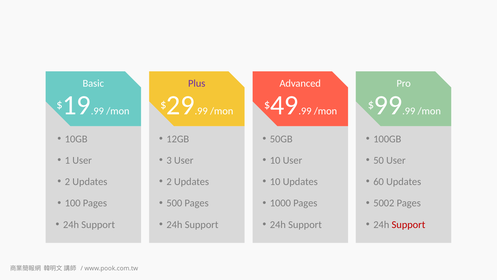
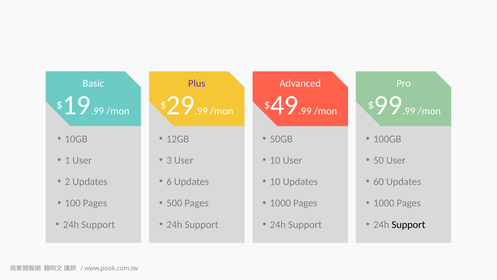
2: 2 -> 6 (169, 181)
5002: 5002 -> 1000 (384, 203)
Support colour: red -> black (408, 224)
